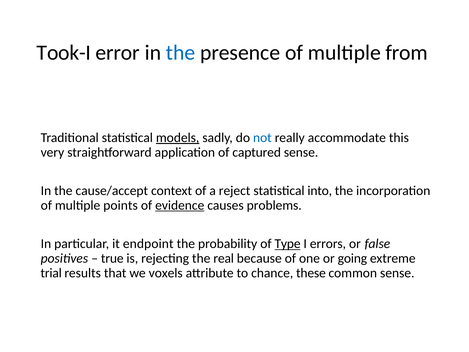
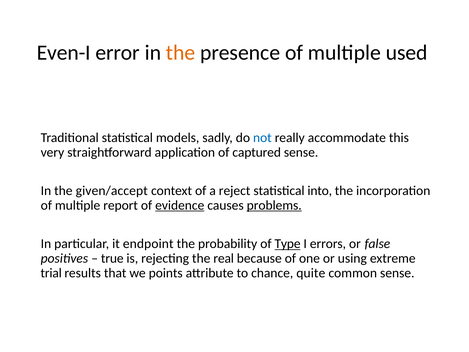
Took-I: Took-I -> Even-I (64, 53)
the colour: blue -> orange (181, 53)
from: from -> used (407, 53)
models underline: present -> none (178, 138)
cause/accept: cause/accept -> given/accept (112, 191)
points: points -> report (121, 205)
problems underline: none -> present (274, 205)
going: going -> using (352, 258)
voxels: voxels -> points (166, 273)
these: these -> quite (311, 273)
